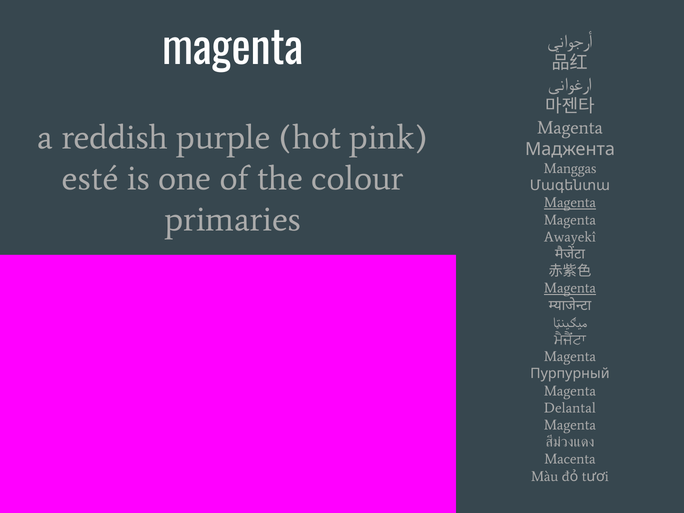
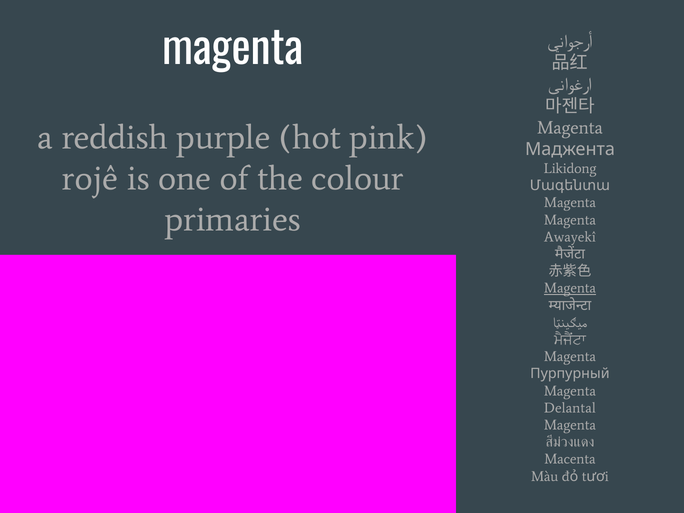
Manggas: Manggas -> Likidong (570, 169)
esté: esté -> rojê (90, 179)
Magenta underline: present -> none (570, 203)
